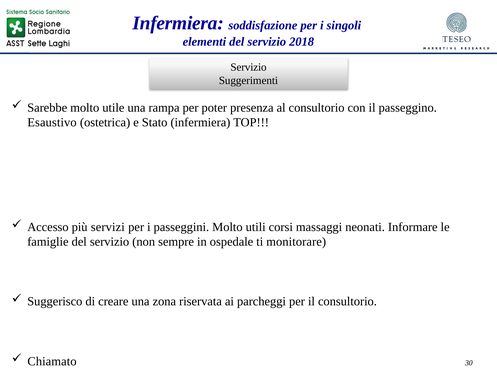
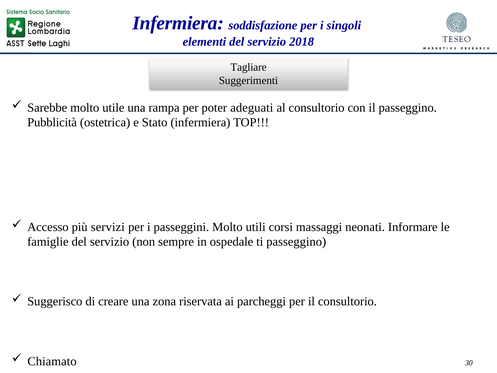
Servizio: Servizio -> Tagliare (249, 67)
presenza: presenza -> adeguati (252, 108)
Esaustivo: Esaustivo -> Pubblicità (52, 122)
ti monitorare: monitorare -> passeggino (296, 242)
